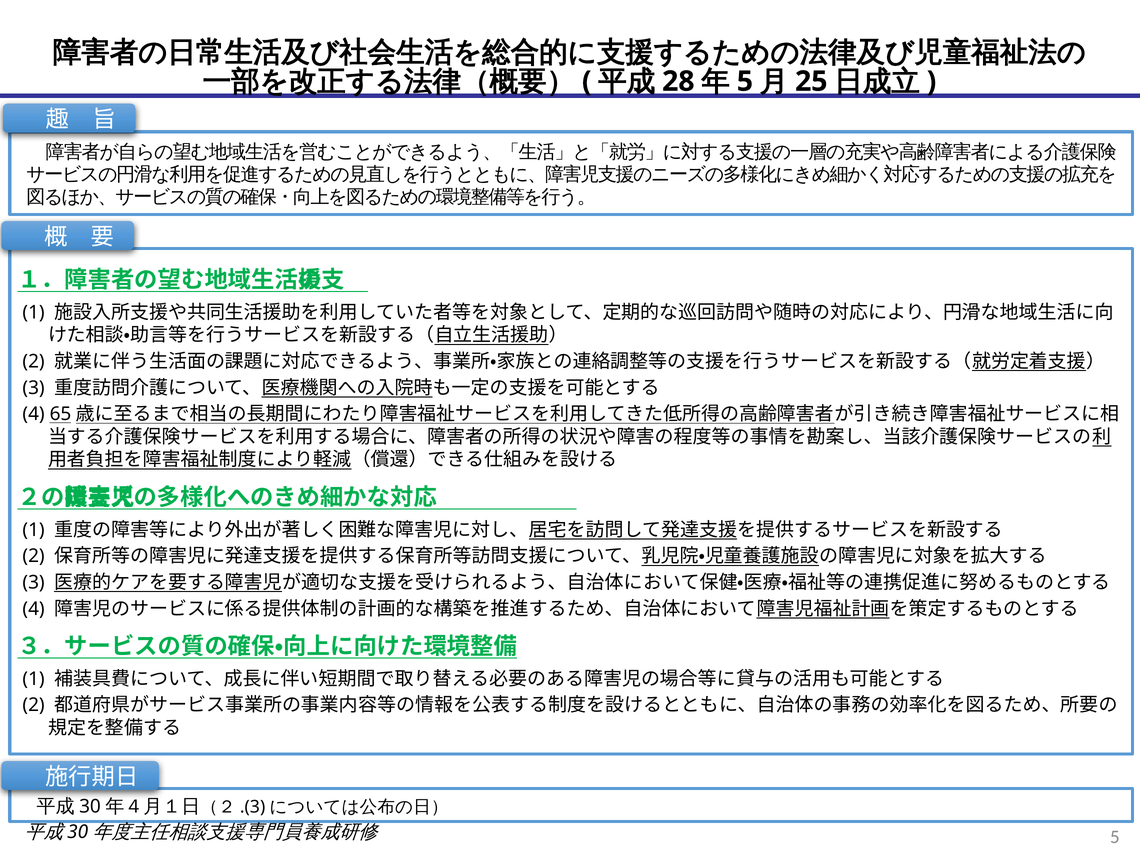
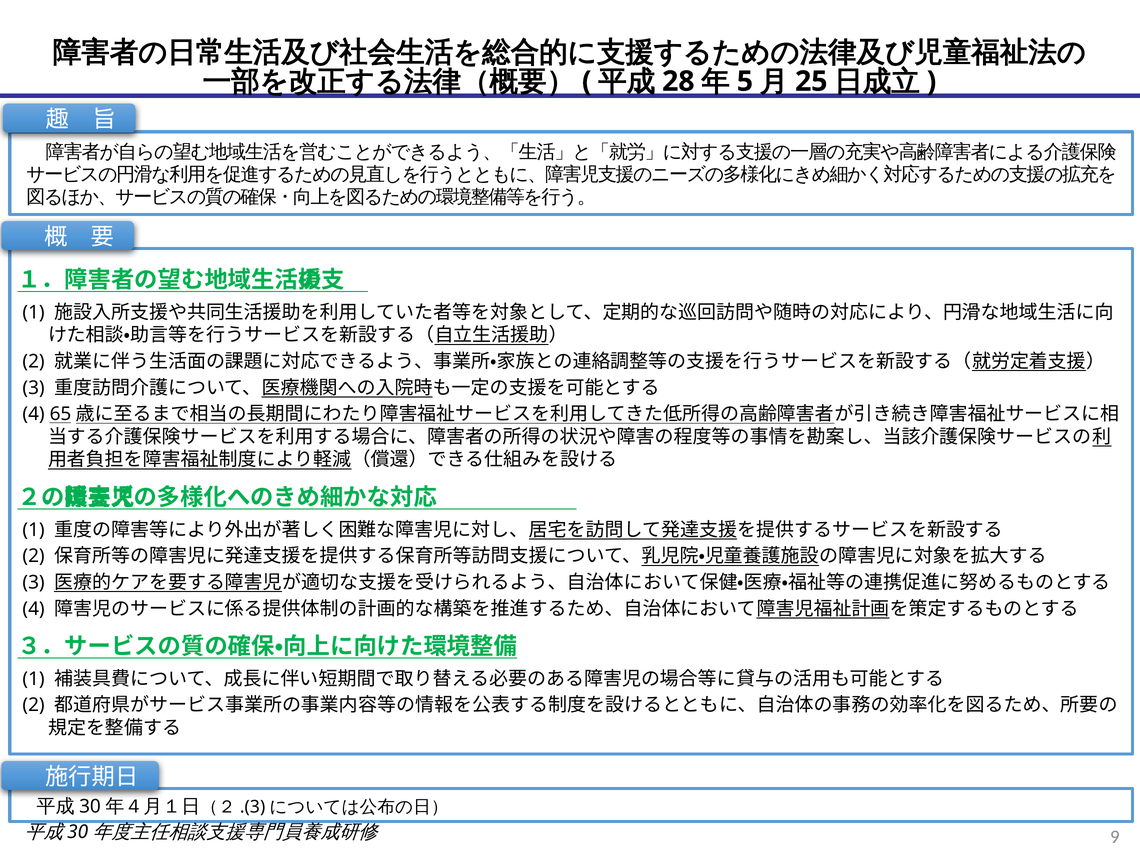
5: 5 -> 9 (1115, 837)
